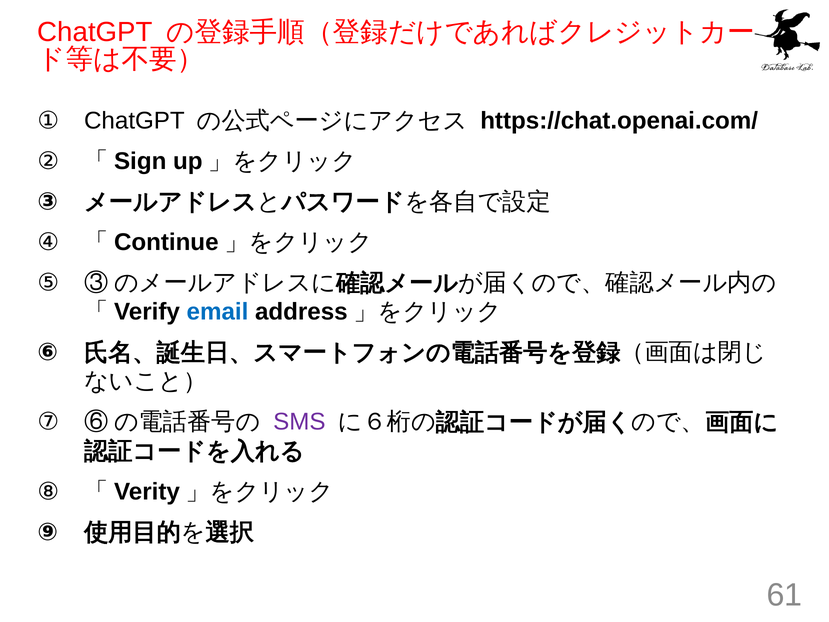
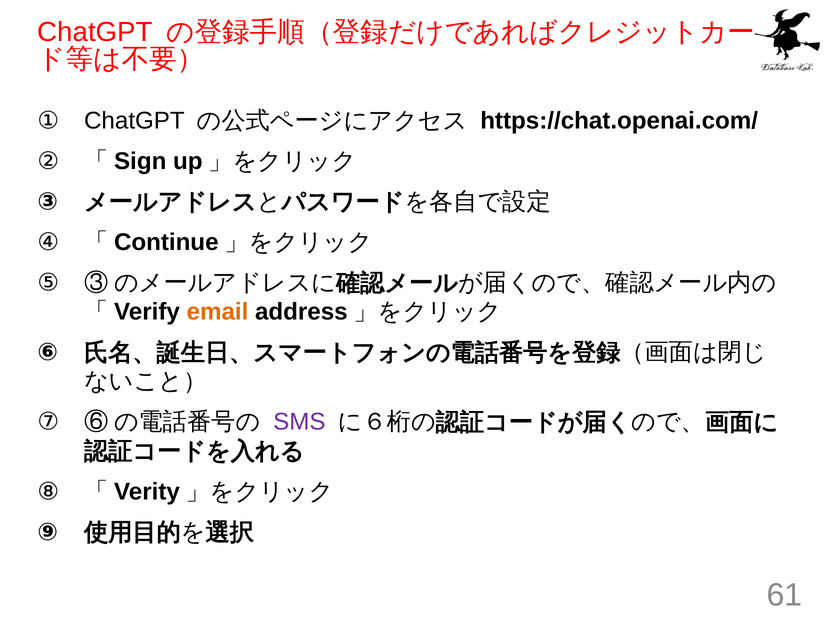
email colour: blue -> orange (217, 312)
